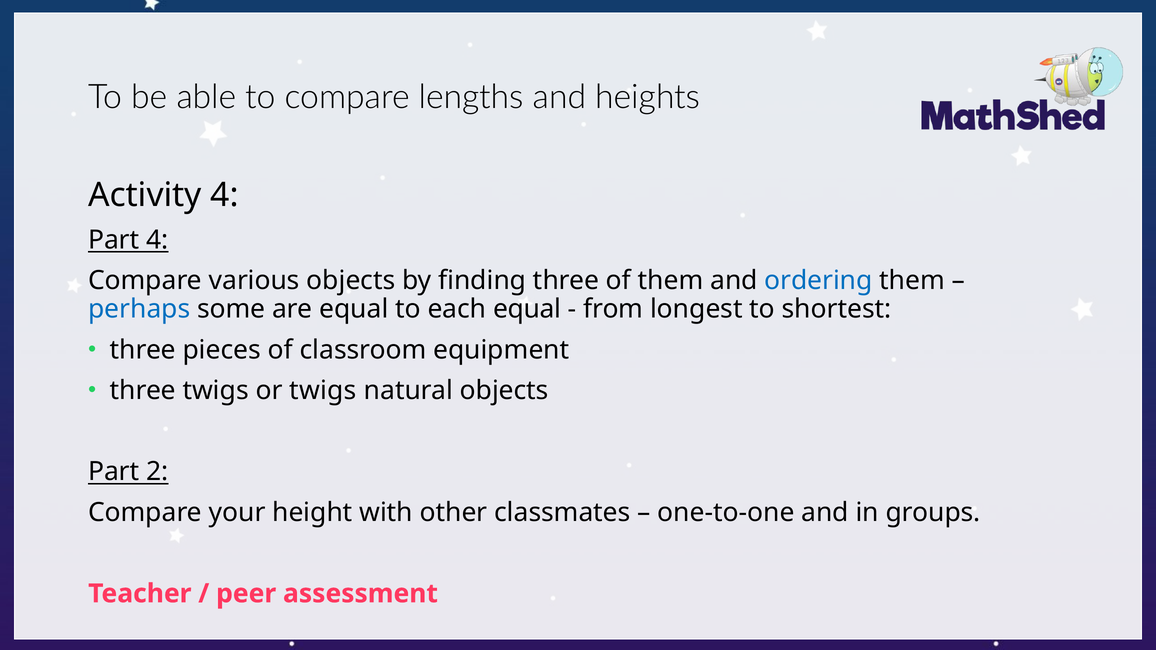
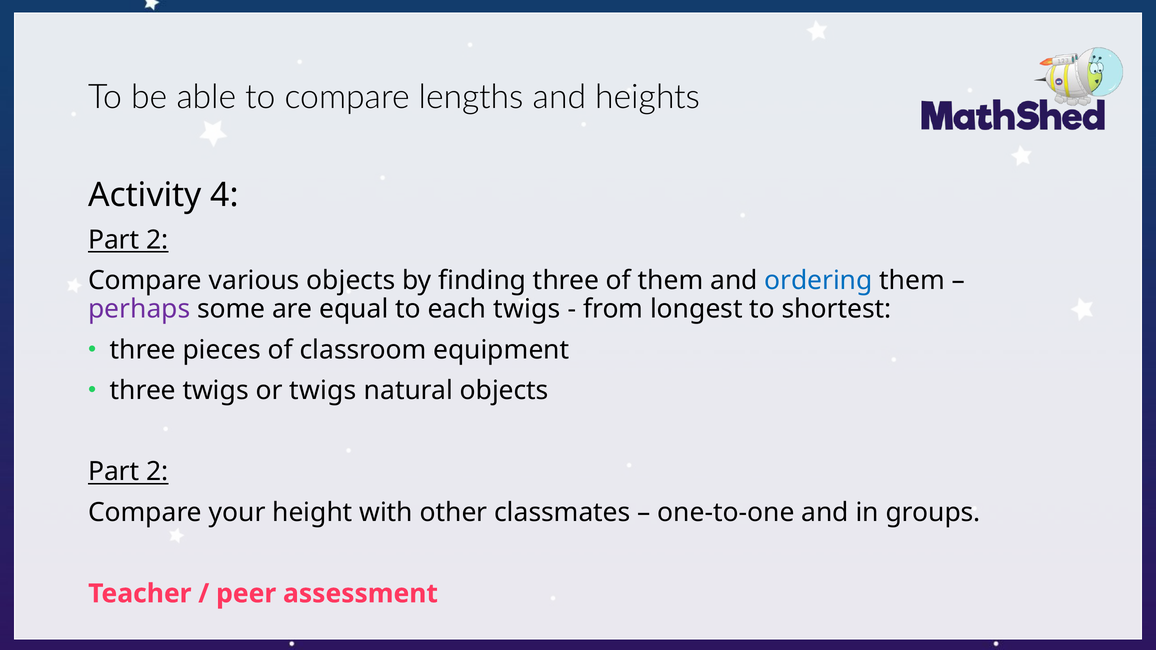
4: 4 -> 2 (157, 240)
perhaps colour: blue -> purple (139, 309)
each equal: equal -> twigs (527, 309)
